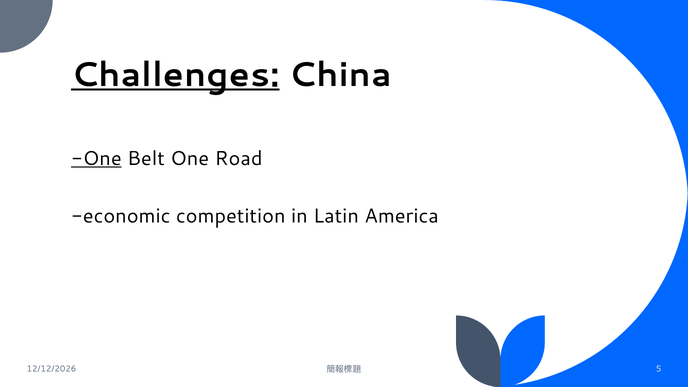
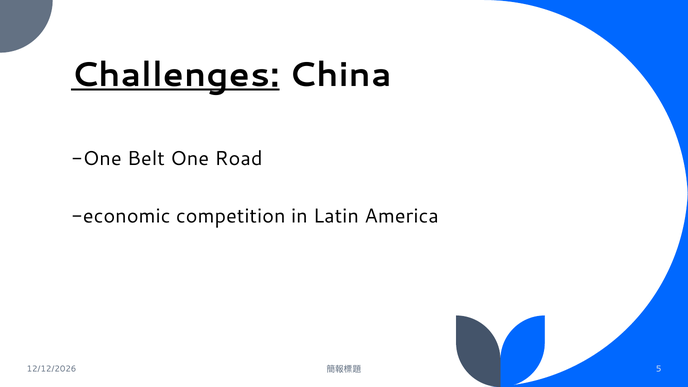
One underline: present -> none (96, 158)
